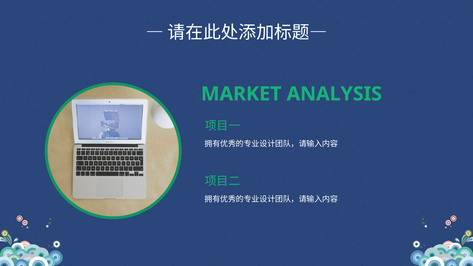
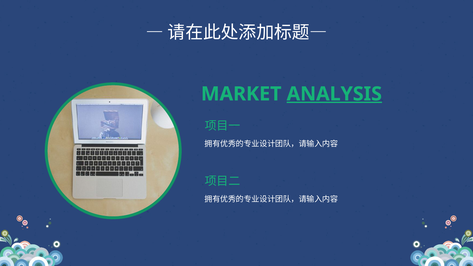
ANALYSIS underline: none -> present (334, 94)
